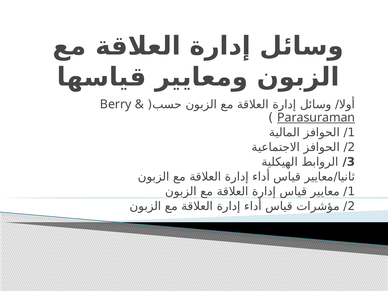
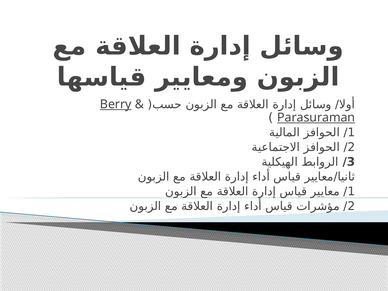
Berry underline: none -> present (116, 104)
